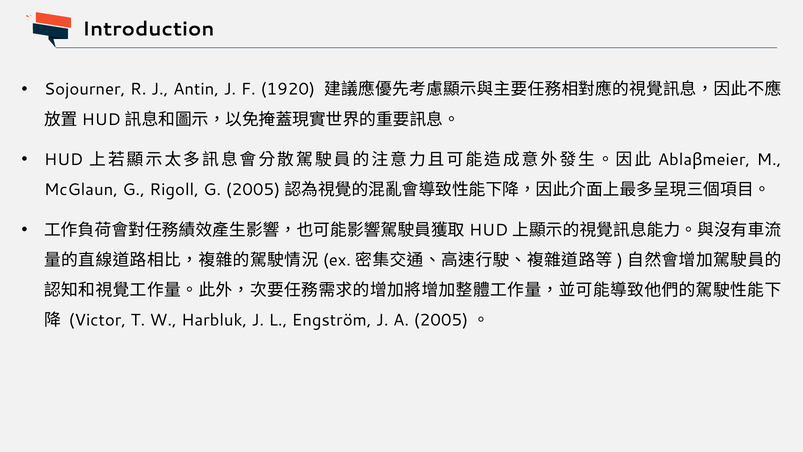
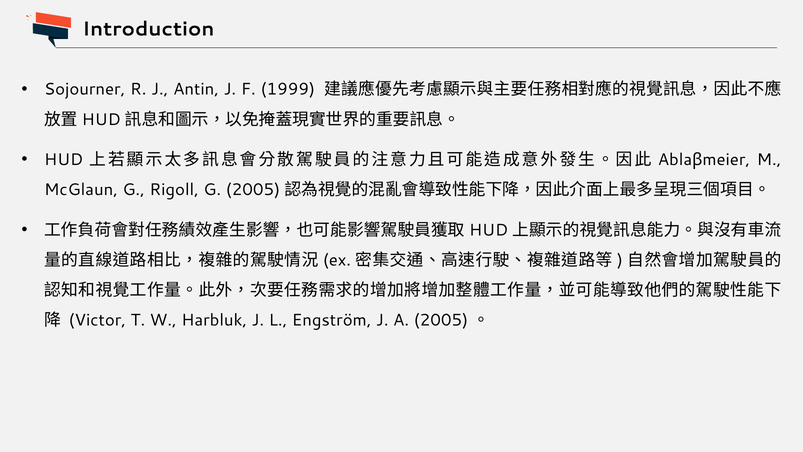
1920: 1920 -> 1999 (288, 89)
